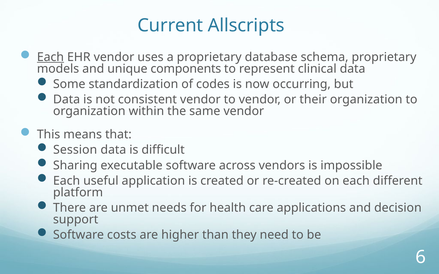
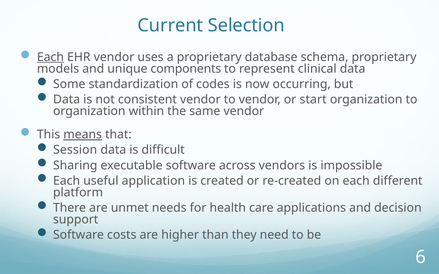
Allscripts: Allscripts -> Selection (246, 26)
their: their -> start (313, 100)
means underline: none -> present (83, 135)
